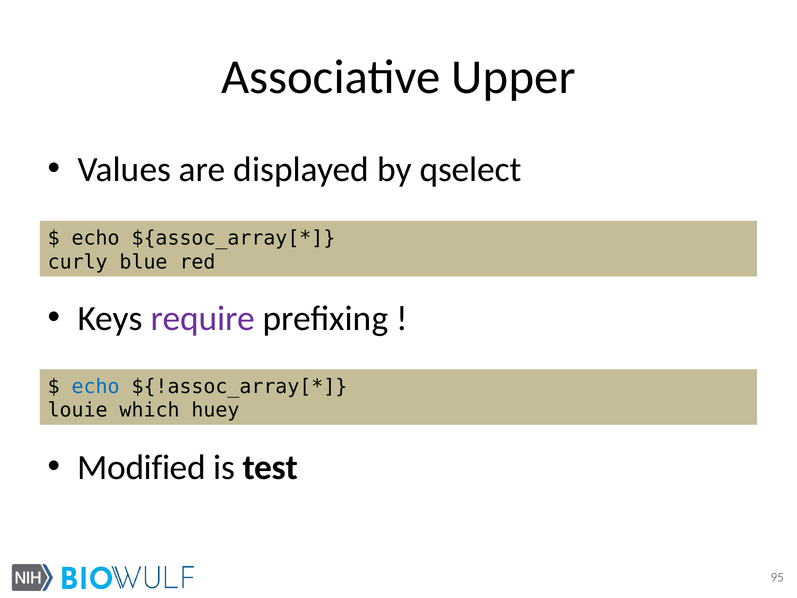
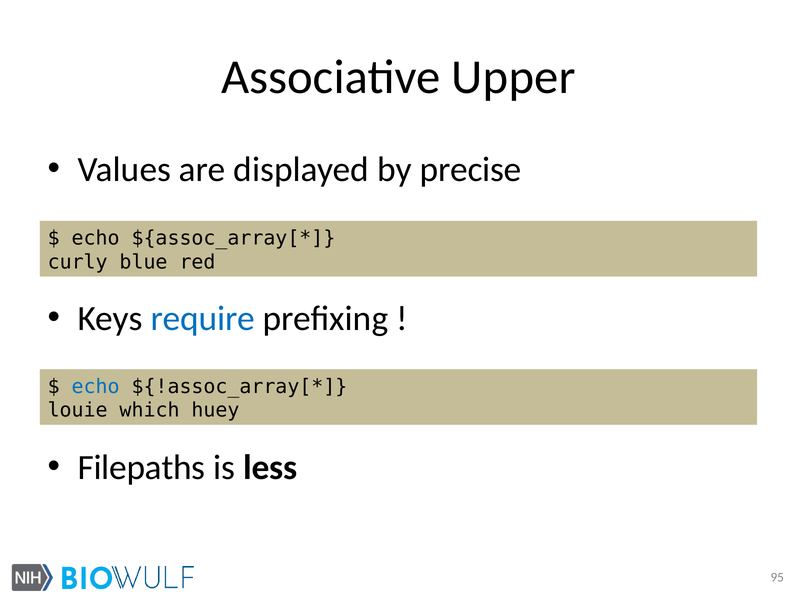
qselect: qselect -> precise (471, 169)
require colour: purple -> blue (203, 318)
Modified: Modified -> Filepaths (141, 467)
test: test -> less (270, 467)
